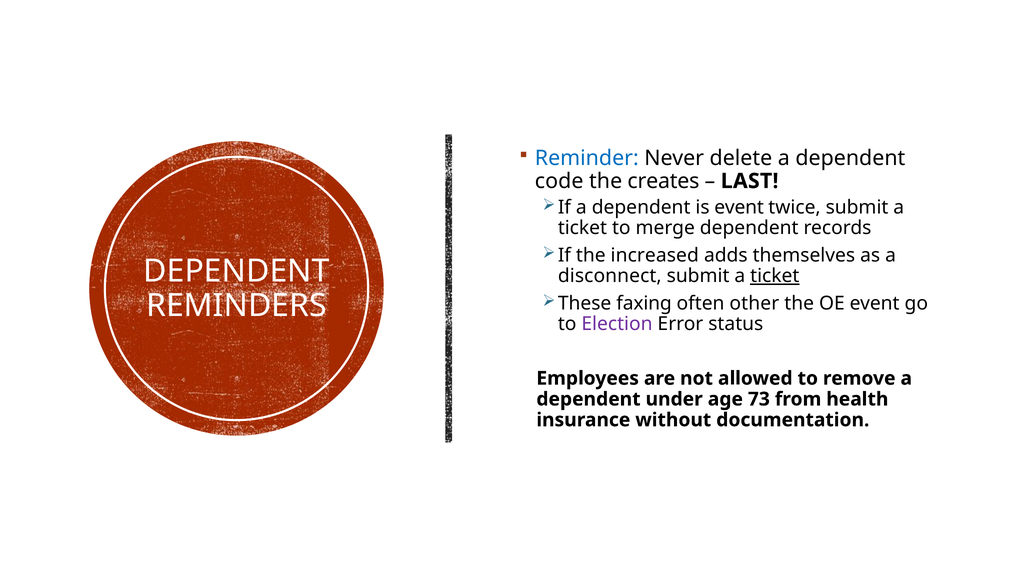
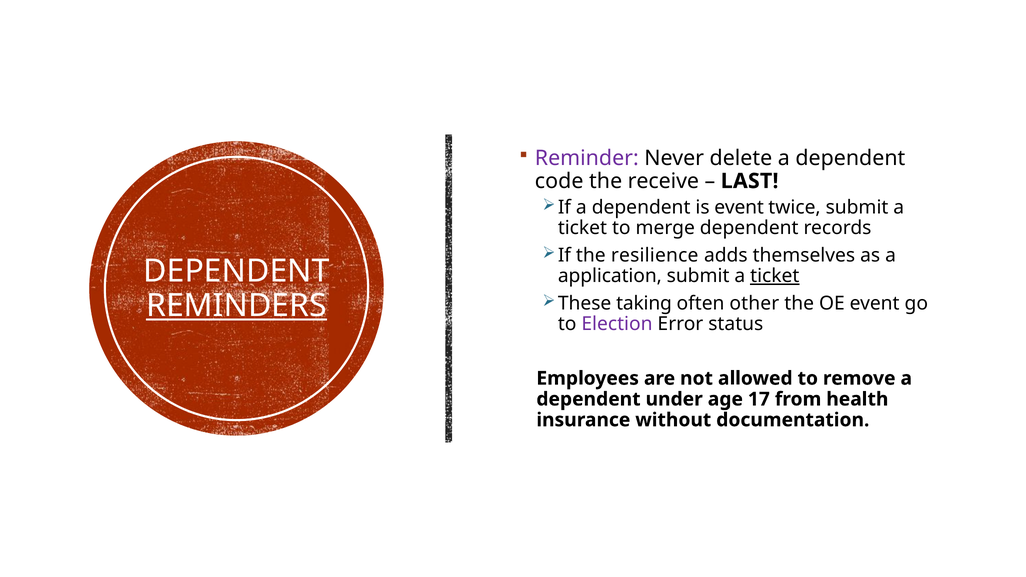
Reminder colour: blue -> purple (587, 158)
creates: creates -> receive (663, 181)
increased: increased -> resilience (655, 255)
disconnect: disconnect -> application (610, 276)
faxing: faxing -> taking (644, 303)
REMINDERS underline: none -> present (236, 306)
73: 73 -> 17 (759, 399)
